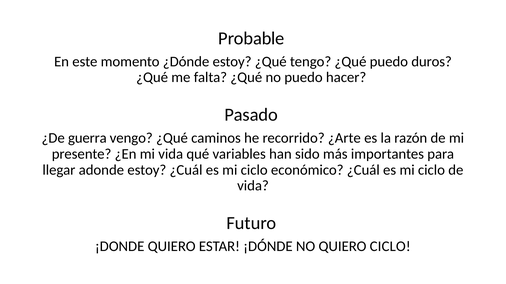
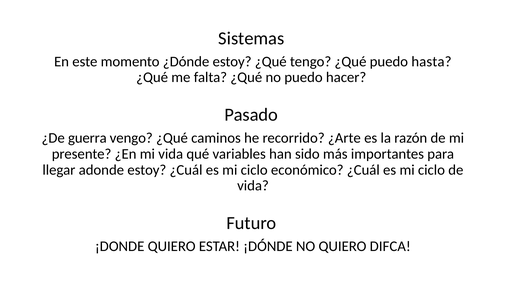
Probable: Probable -> Sistemas (251, 38)
duros: duros -> hasta (431, 62)
QUIERO CICLO: CICLO -> DIFCA (390, 247)
